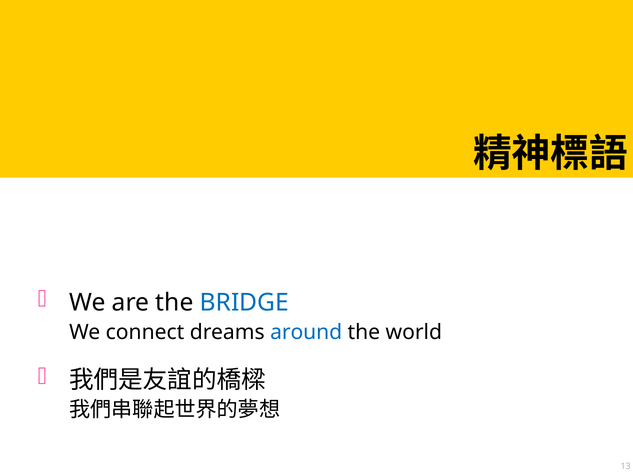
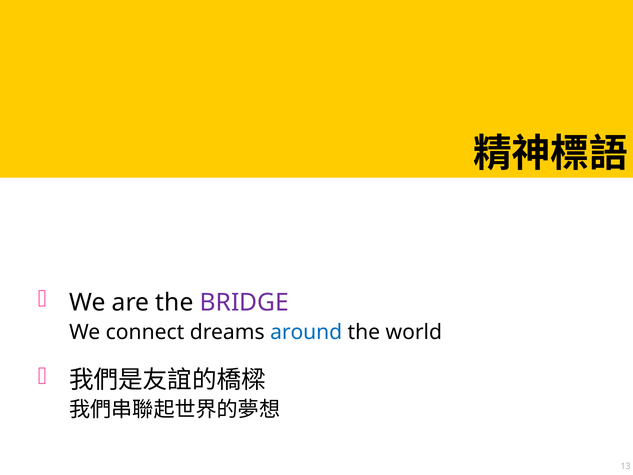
BRIDGE colour: blue -> purple (244, 302)
